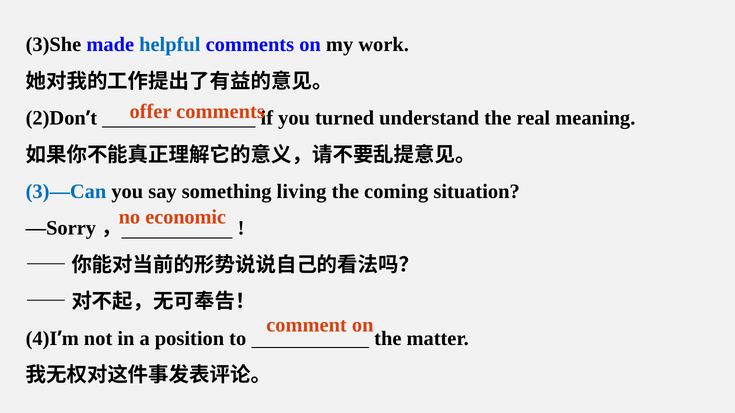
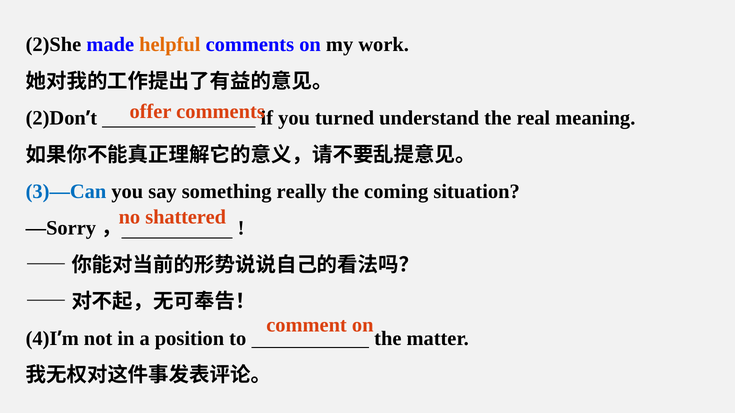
3)She: 3)She -> 2)She (53, 45)
helpful colour: blue -> orange (170, 45)
living: living -> really (302, 192)
economic: economic -> shattered (186, 217)
